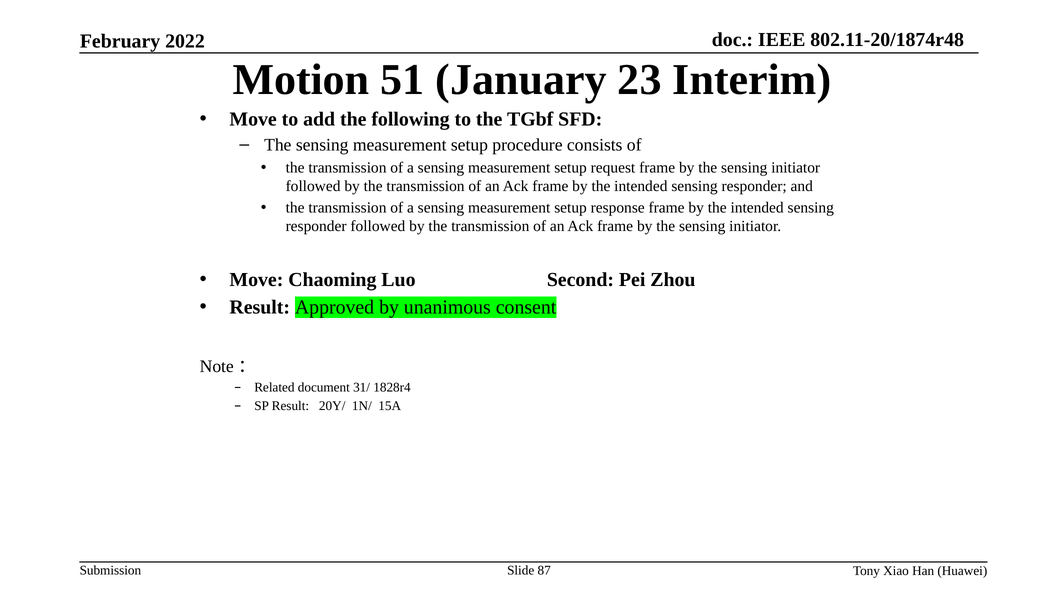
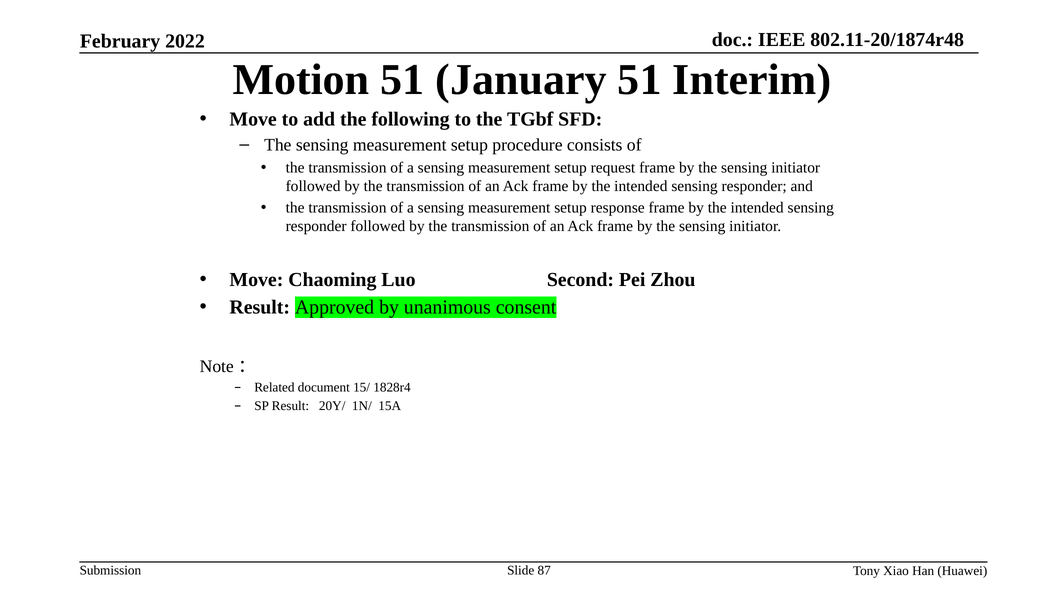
January 23: 23 -> 51 (640, 80)
31/: 31/ -> 15/ (362, 387)
